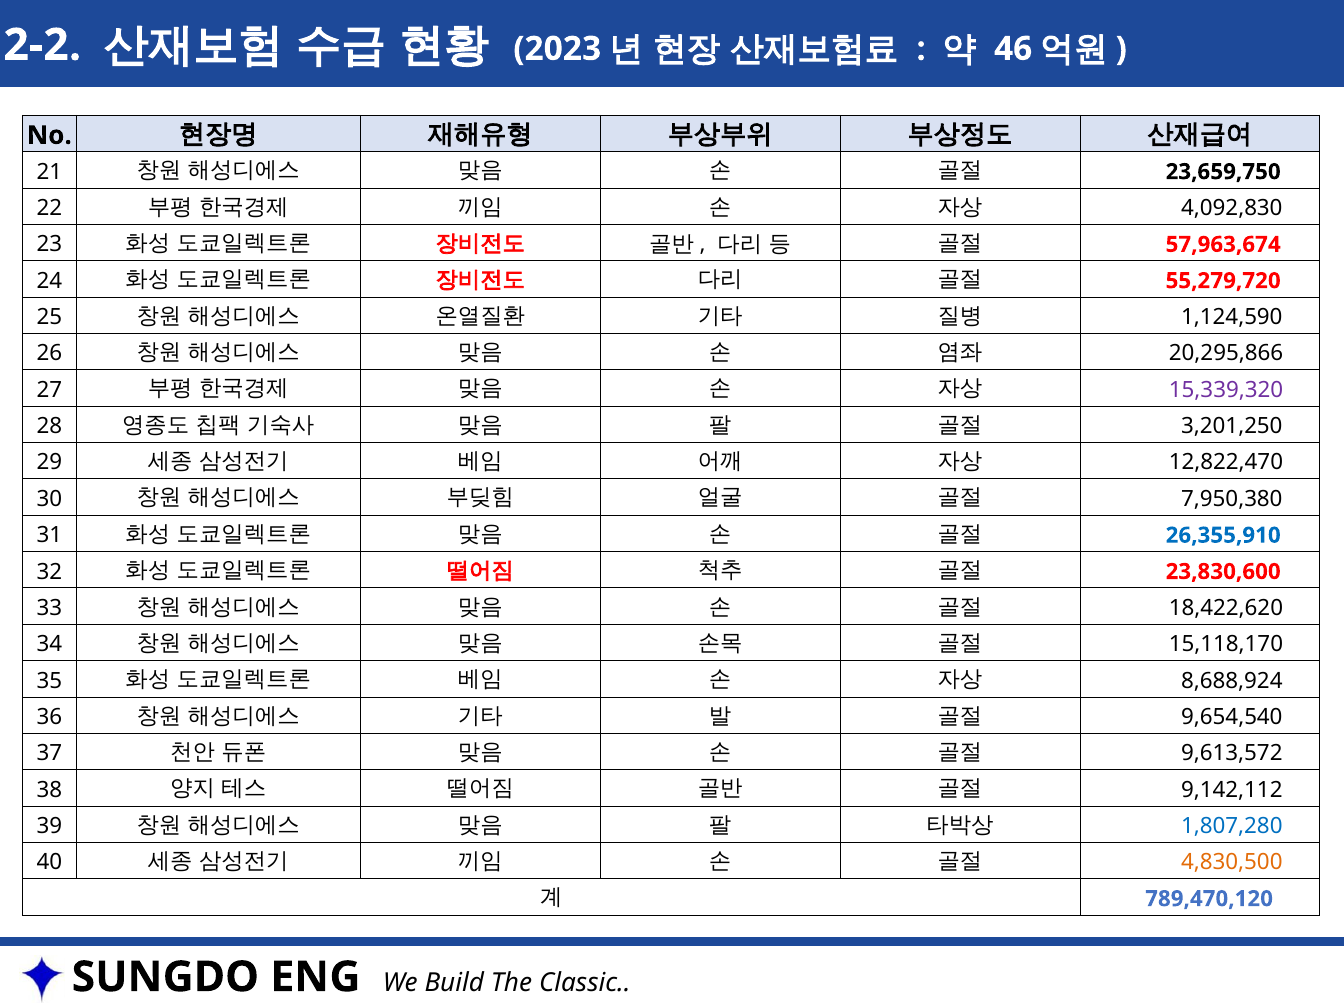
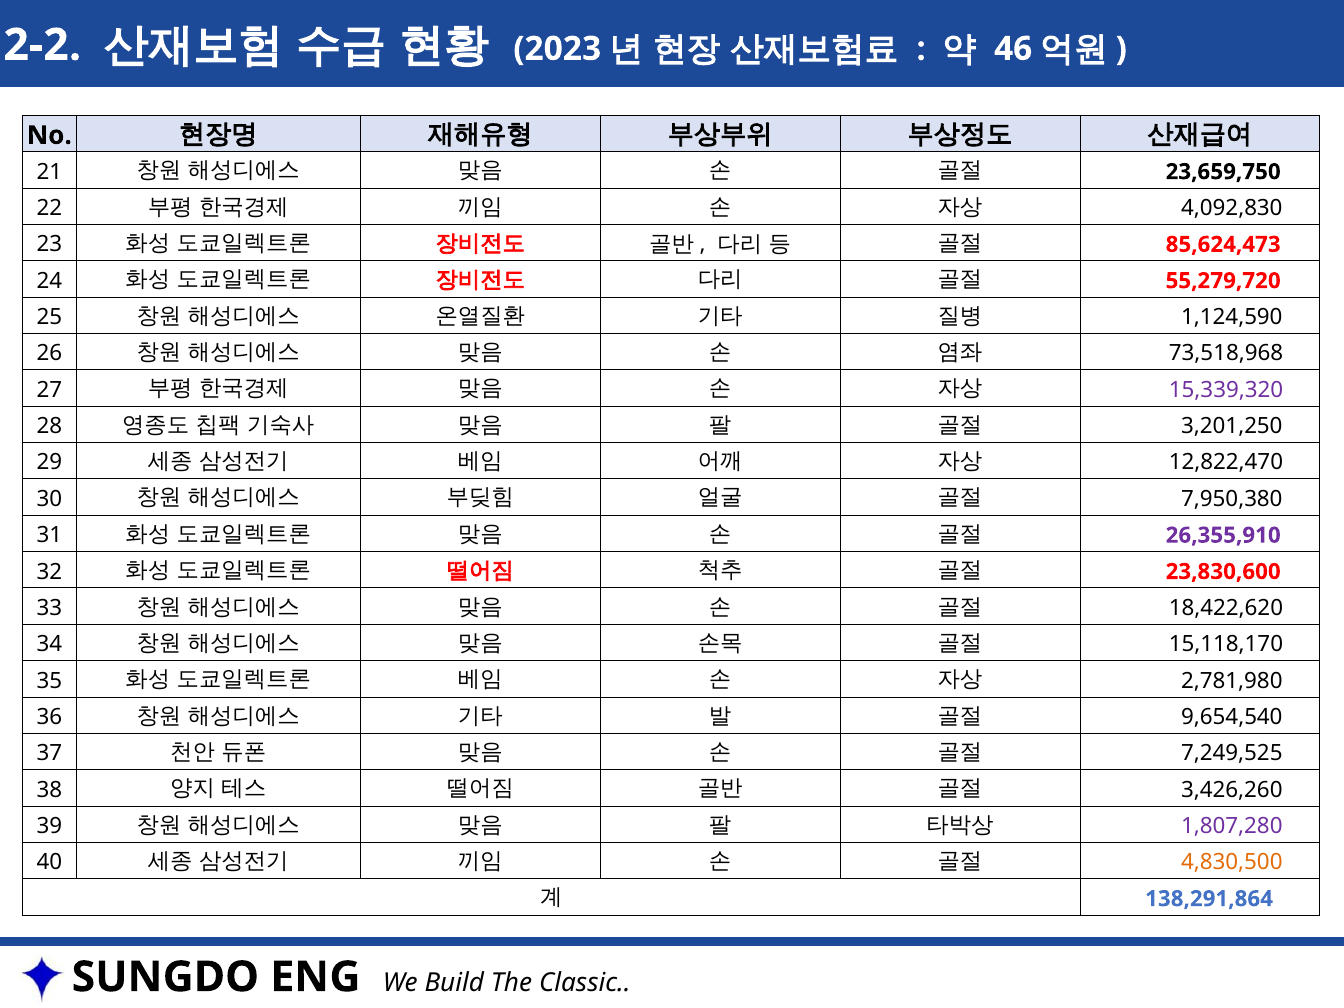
57,963,674: 57,963,674 -> 85,624,473 (1223, 244)
20,295,866: 20,295,866 -> 73,518,968 (1226, 354)
26,355,910 colour: blue -> purple (1223, 535)
8,688,924: 8,688,924 -> 2,781,980 (1232, 681)
9,613,572: 9,613,572 -> 7,249,525 (1232, 753)
9,142,112: 9,142,112 -> 3,426,260 (1232, 790)
1,807,280 colour: blue -> purple (1232, 826)
789,470,120: 789,470,120 -> 138,291,864 (1209, 899)
